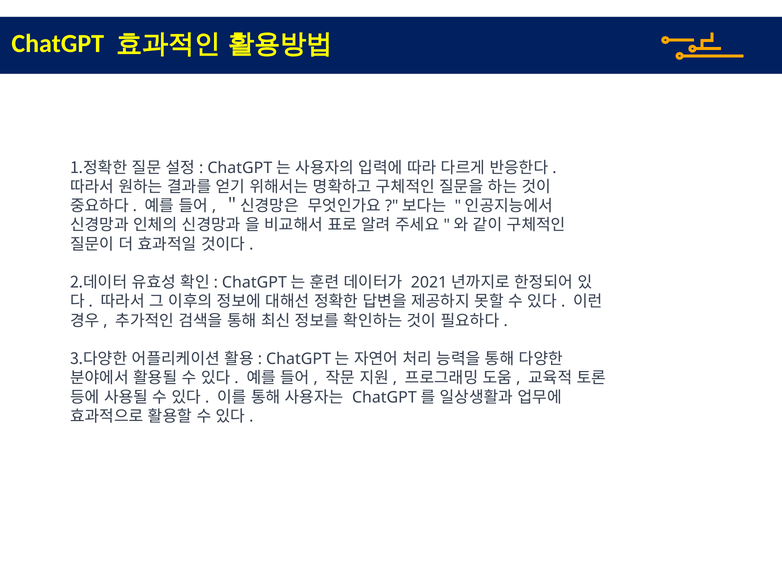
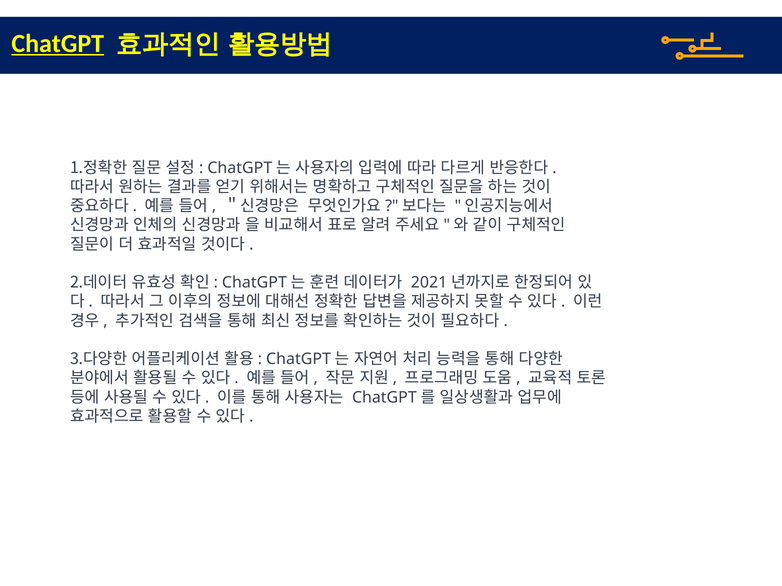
ChatGPT underline: none -> present (58, 44)
